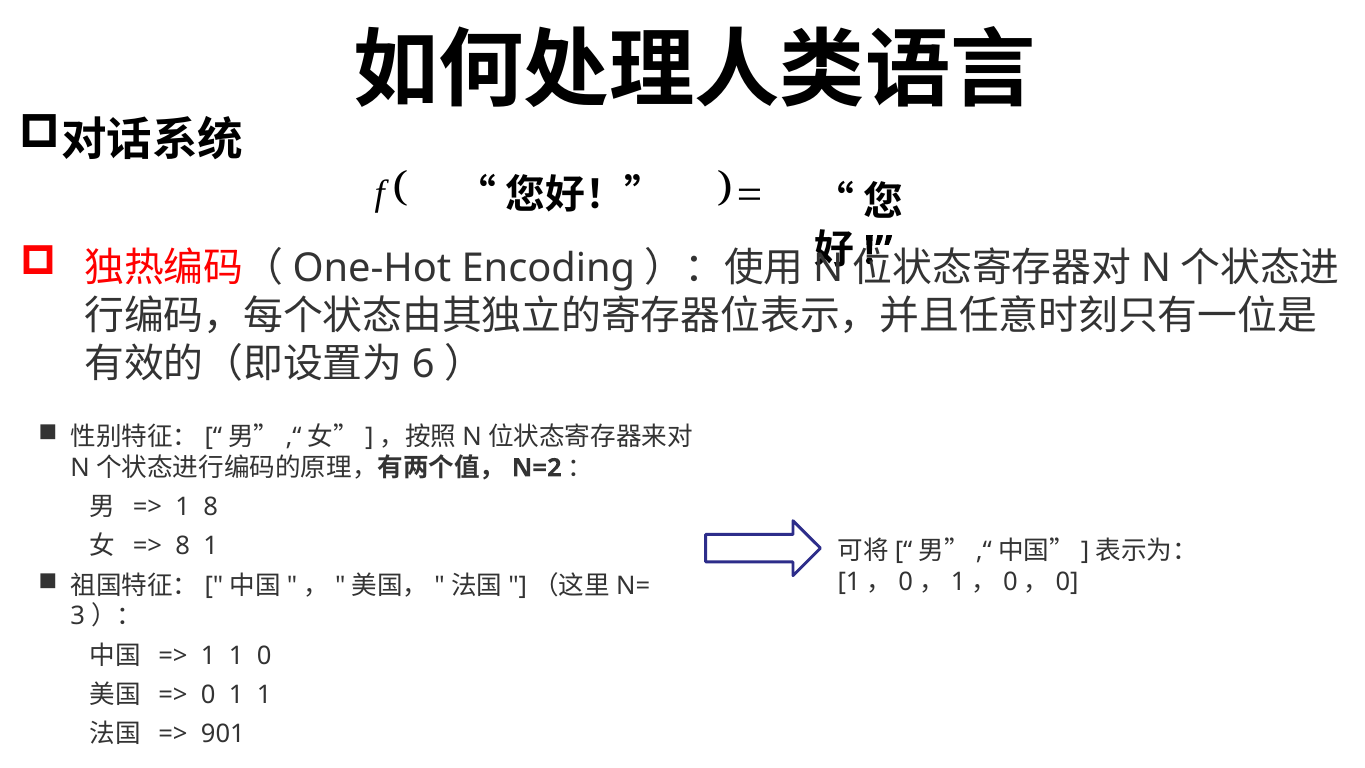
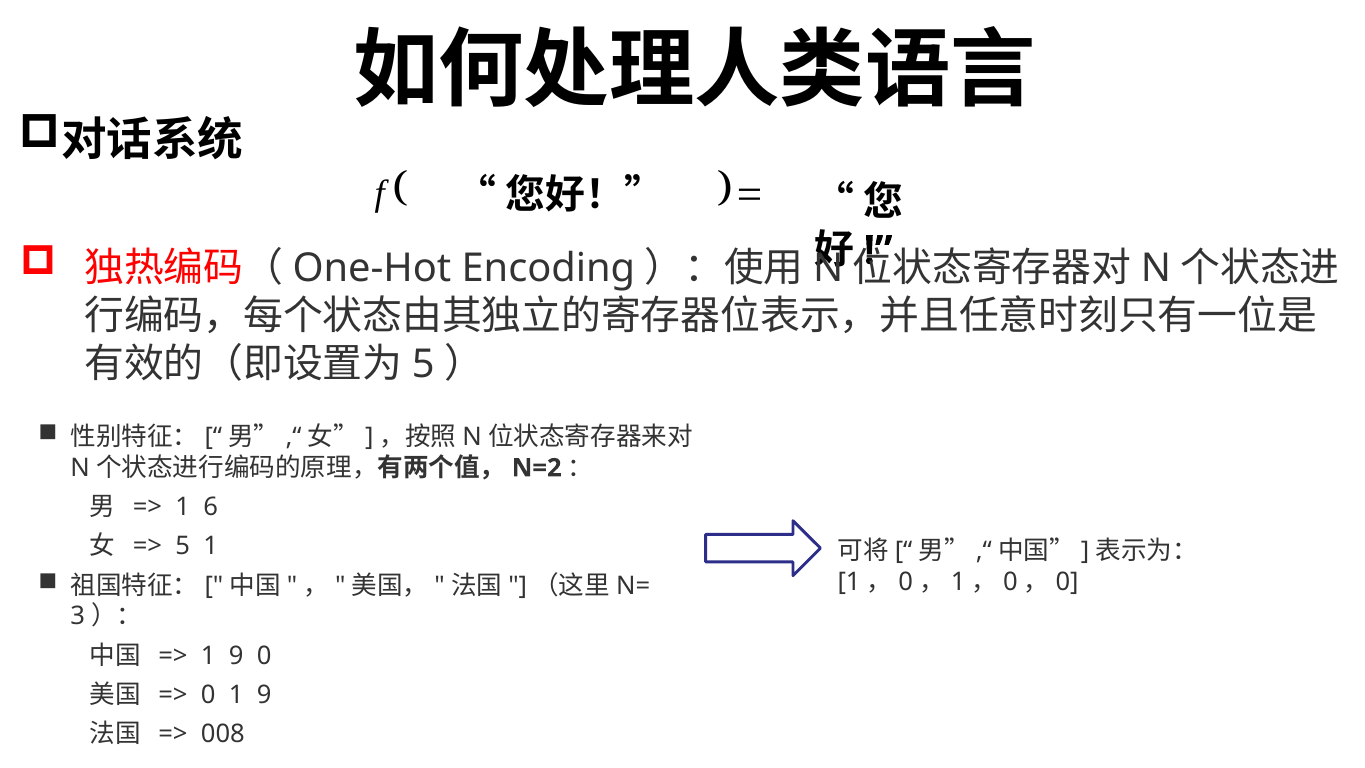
6: 6 -> 5 (423, 364)
1 8: 8 -> 6 (211, 507)
8: 8 -> 5 (183, 546)
1: 1 -> 9 (236, 656)
0 1 1: 1 -> 9 (264, 695)
901: 901 -> 008 (223, 734)
